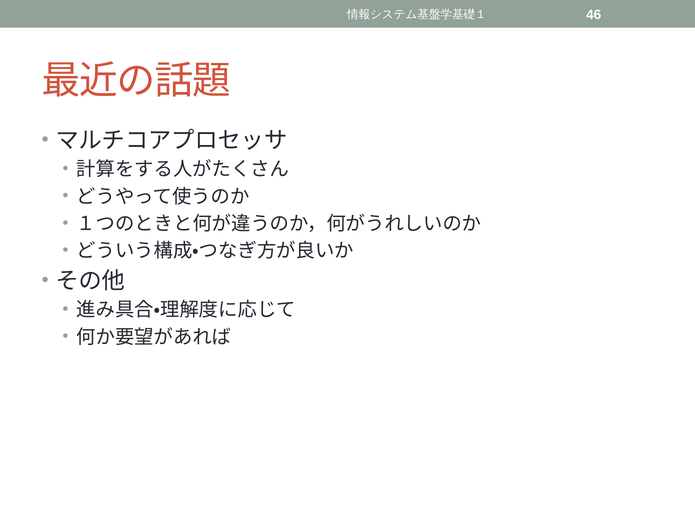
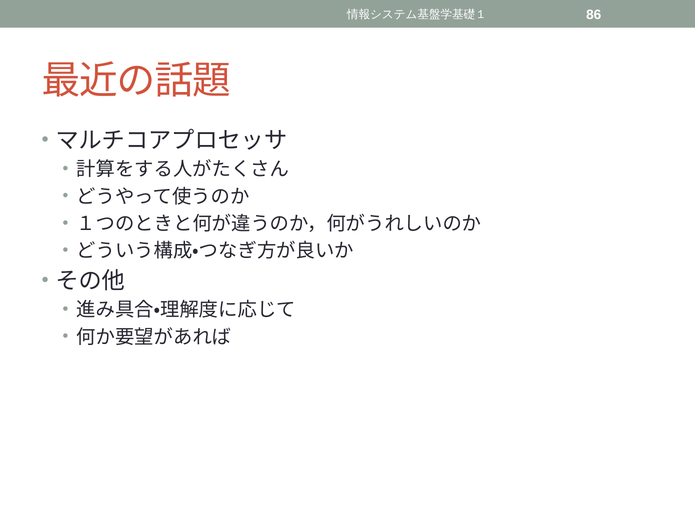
46: 46 -> 86 (594, 15)
